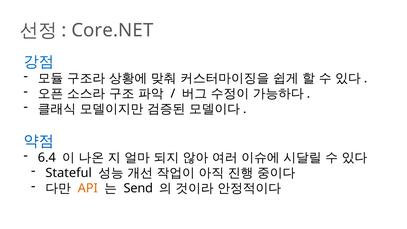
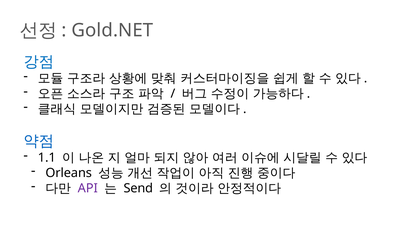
Core.NET: Core.NET -> Gold.NET (112, 30)
6.4: 6.4 -> 1.1 (47, 158)
Stateful: Stateful -> Orleans (69, 173)
API colour: orange -> purple (88, 188)
